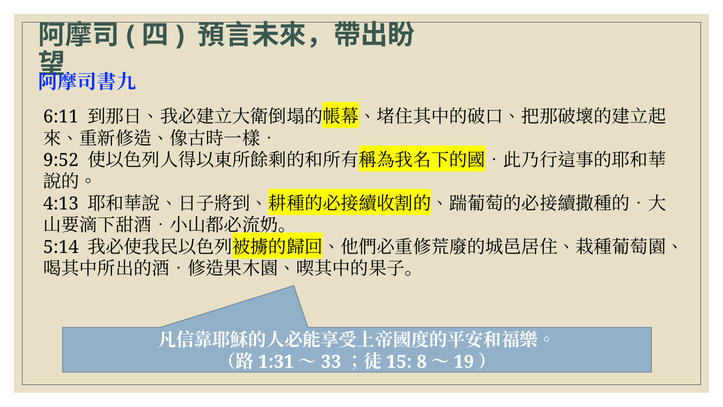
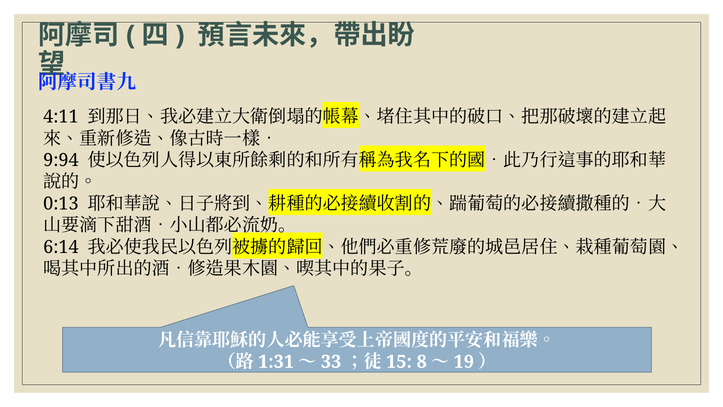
6:11: 6:11 -> 4:11 (61, 117)
9:52: 9:52 -> 9:94 (61, 160)
4:13: 4:13 -> 0:13 (61, 204)
5:14: 5:14 -> 6:14 (61, 247)
